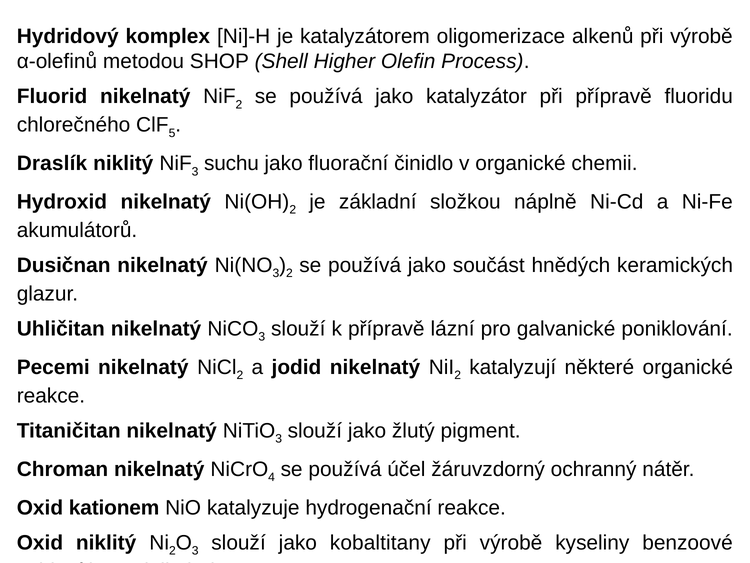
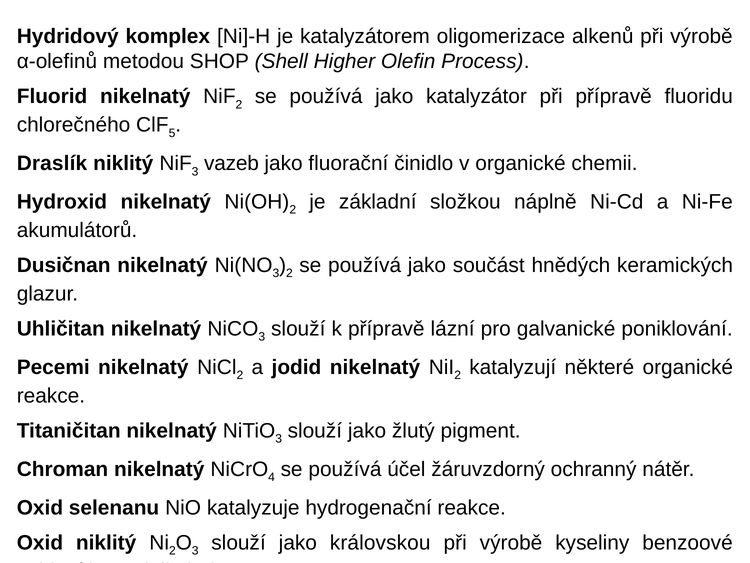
suchu: suchu -> vazeb (231, 163)
kationem: kationem -> selenanu (114, 507)
kobaltitany: kobaltitany -> královskou (380, 542)
